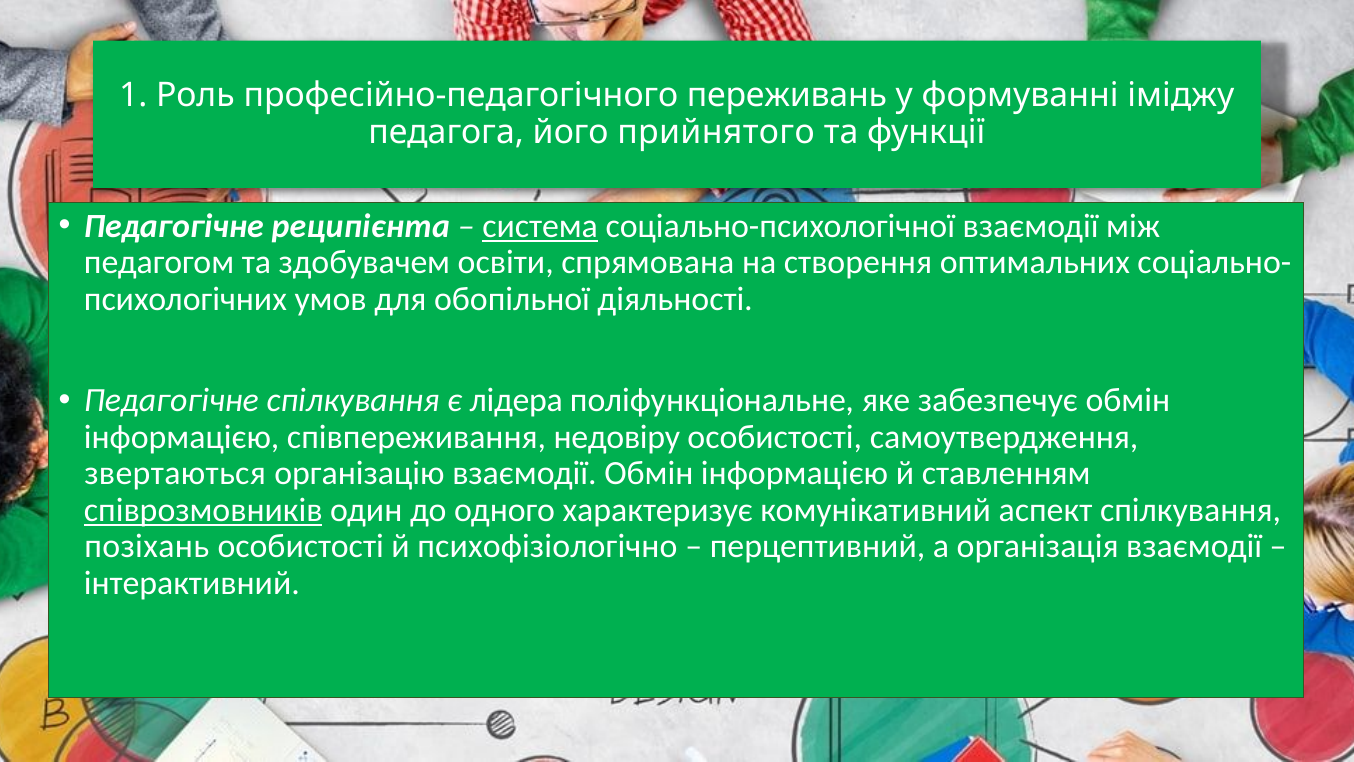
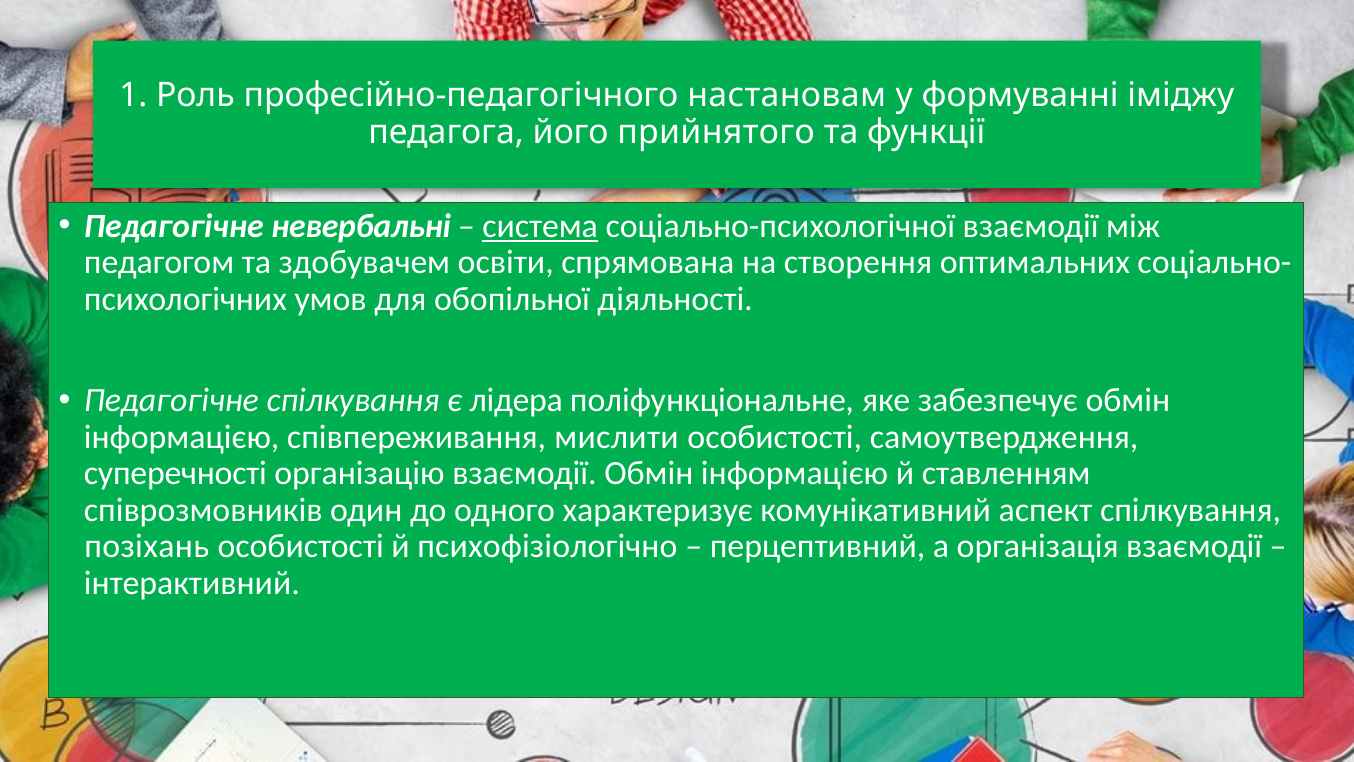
переживань: переживань -> настановам (787, 96)
реципієнта: реципієнта -> невербальні (361, 226)
недовіру: недовіру -> мислити (617, 437)
звертаються: звертаються -> суперечності (175, 473)
співрозмовників underline: present -> none (203, 510)
